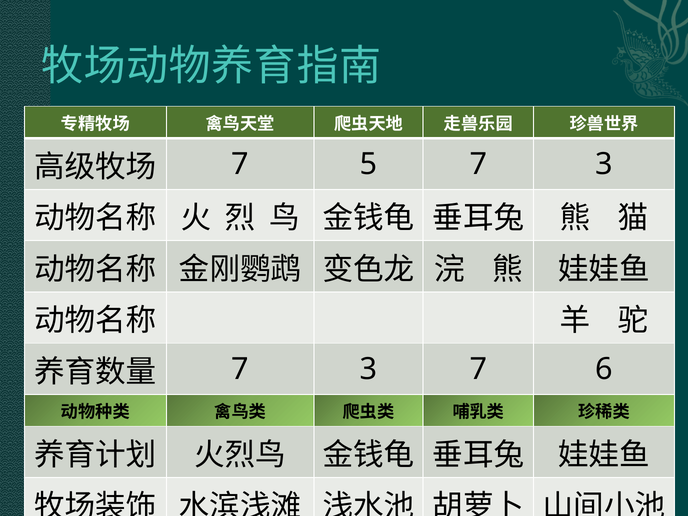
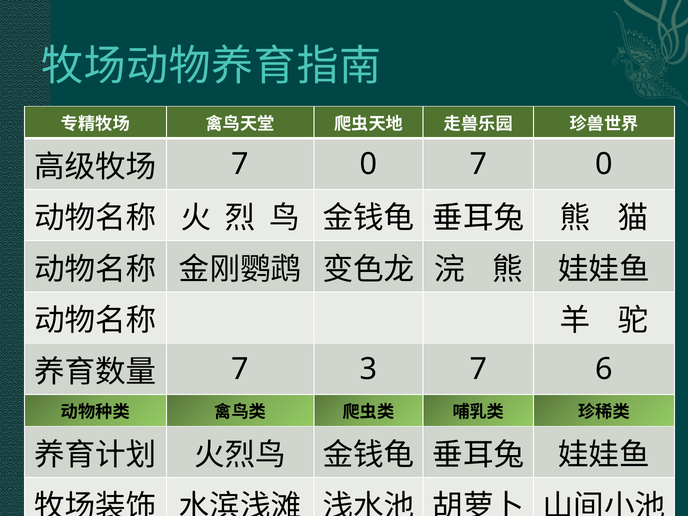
5: 5 -> 0 (369, 164)
3: 3 -> 0 (604, 164)
